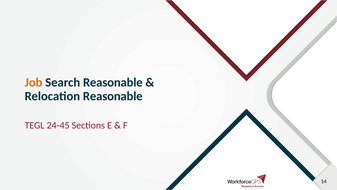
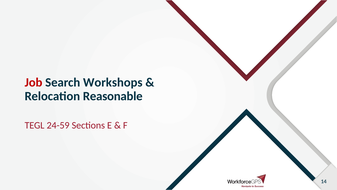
Job colour: orange -> red (34, 82)
Search Reasonable: Reasonable -> Workshops (113, 82)
24-45: 24-45 -> 24-59 (58, 125)
